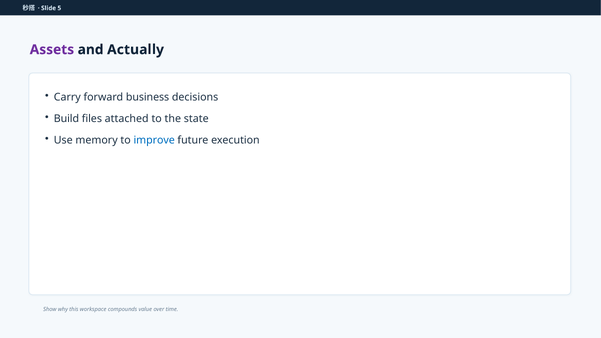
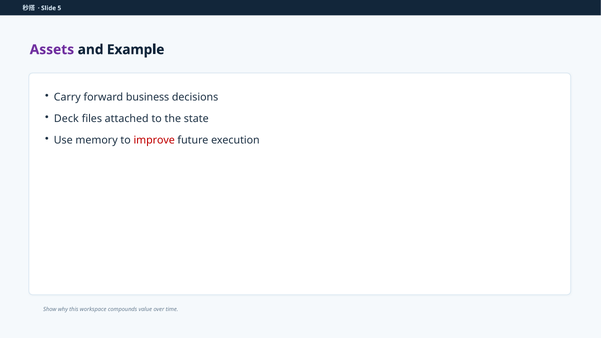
Actually: Actually -> Example (136, 50)
Build: Build -> Deck (66, 119)
improve colour: blue -> red (154, 140)
